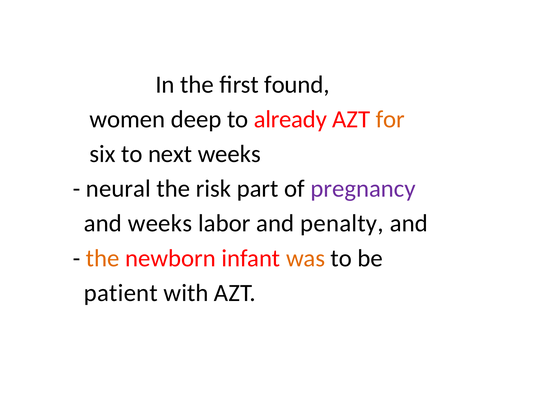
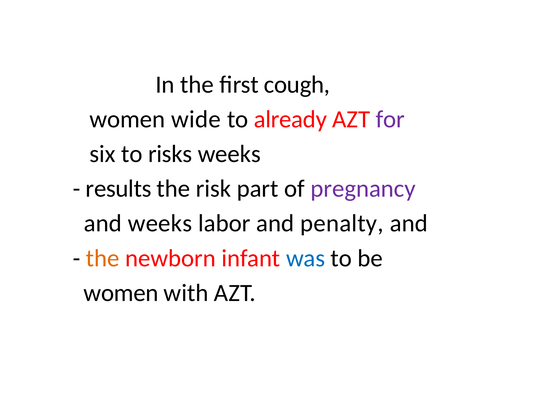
found: found -> cough (297, 85)
deep: deep -> wide (196, 119)
for colour: orange -> purple (390, 119)
next: next -> risks (170, 154)
neural: neural -> results (119, 189)
was colour: orange -> blue (306, 258)
patient: patient -> women (121, 293)
